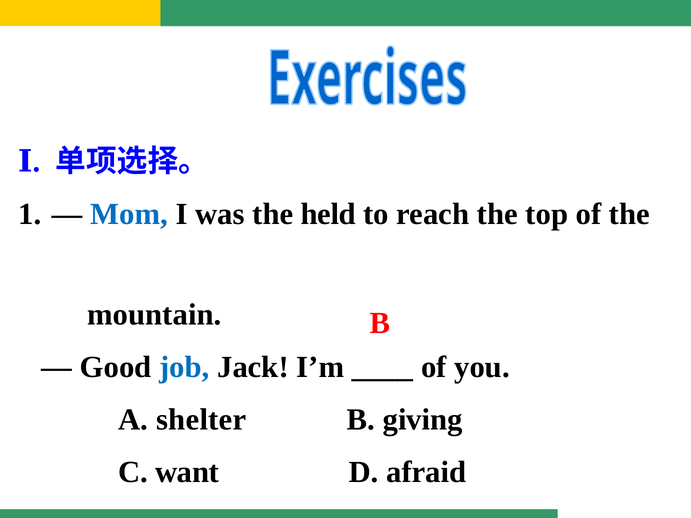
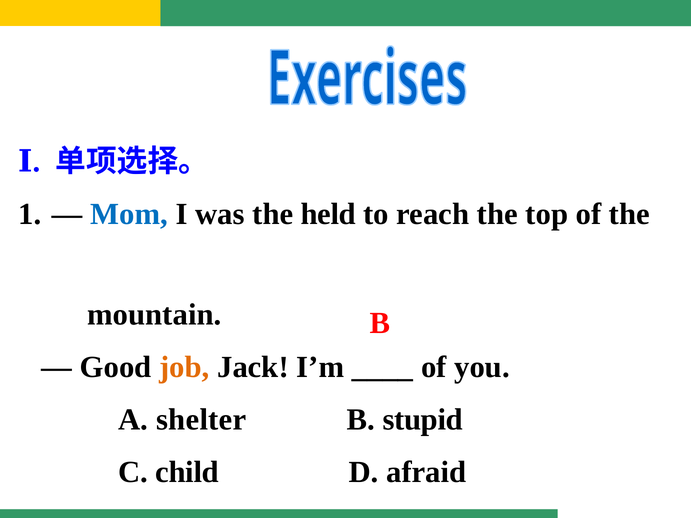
job colour: blue -> orange (184, 367)
giving: giving -> stupid (423, 420)
want: want -> child (187, 472)
